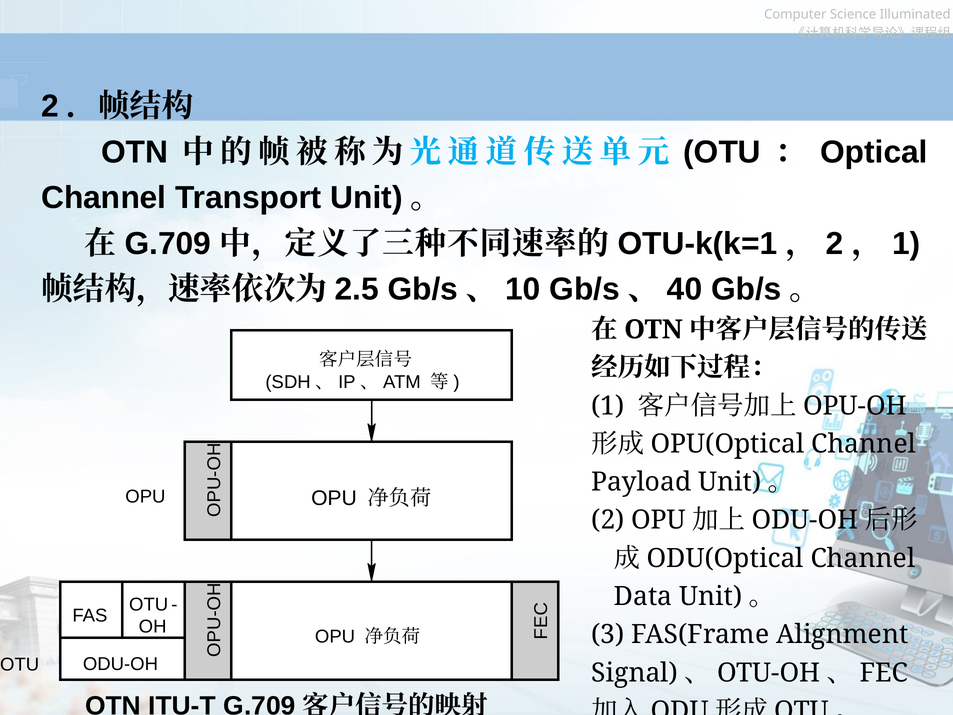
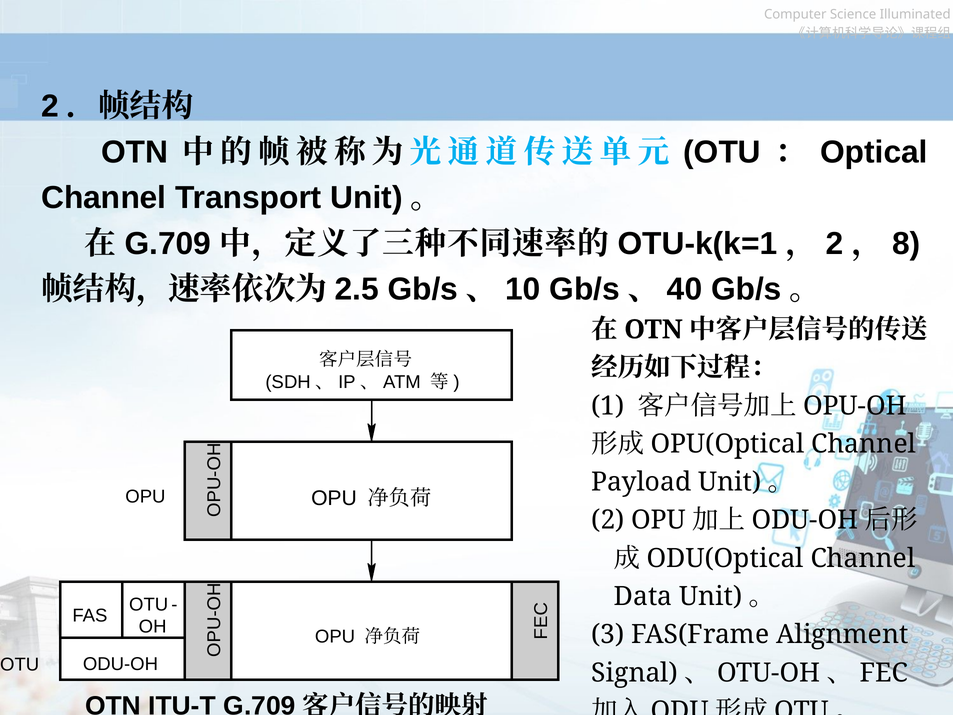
1: 1 -> 8 (906, 244)
